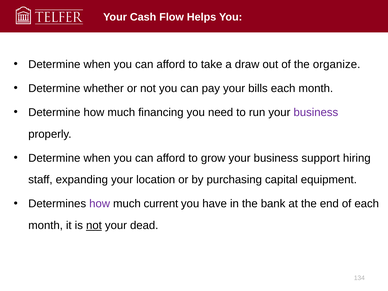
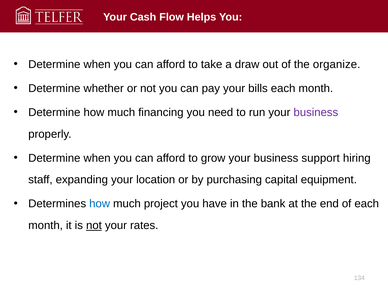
how colour: purple -> blue (100, 204)
current: current -> project (161, 204)
dead: dead -> rates (144, 225)
